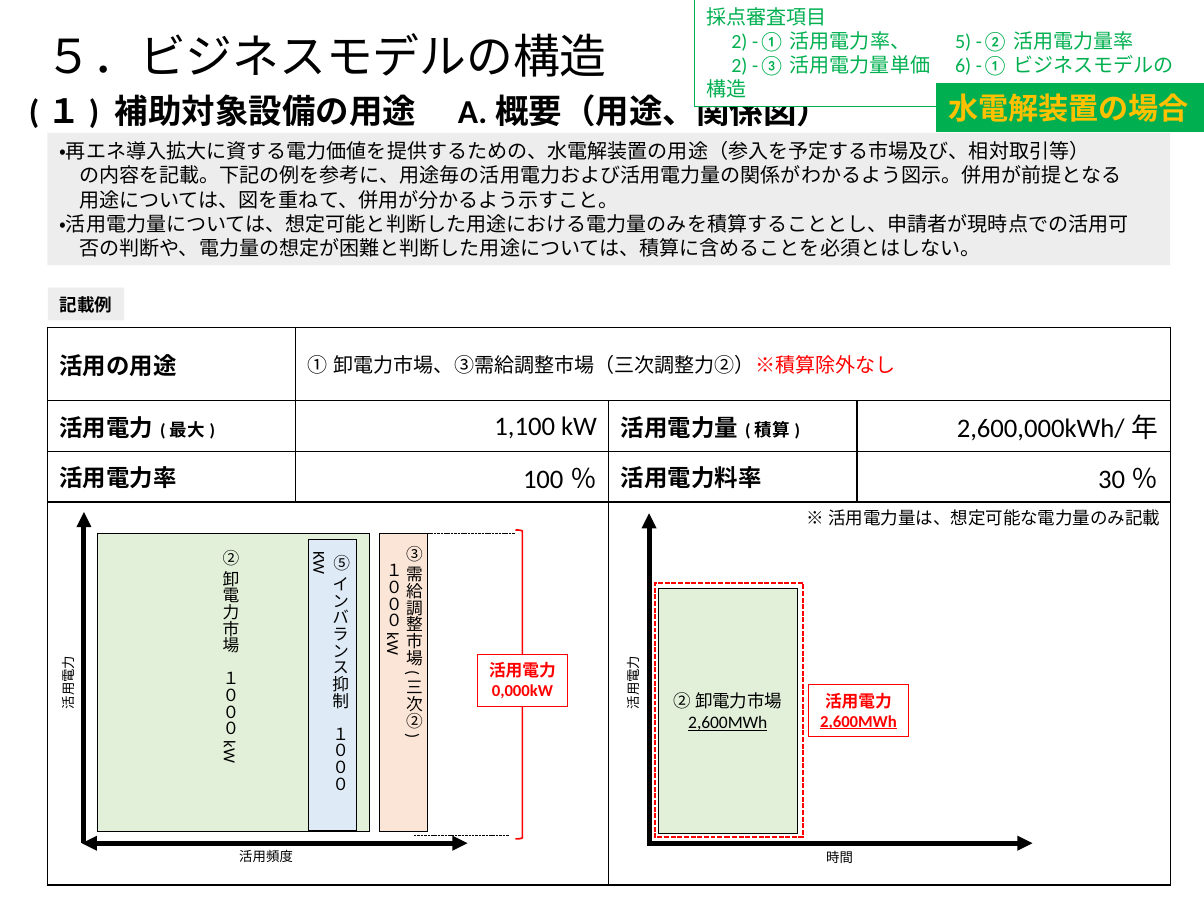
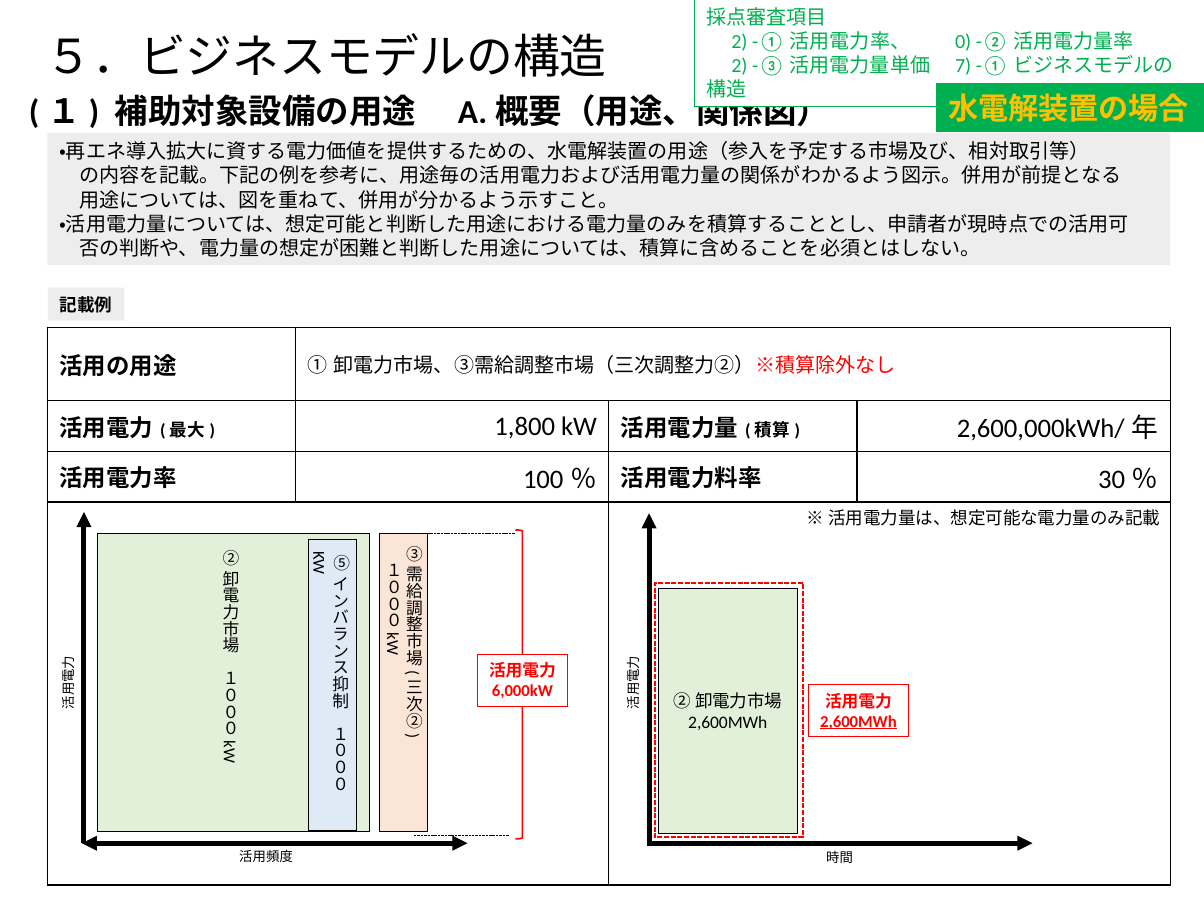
5: 5 -> 0 (963, 42)
6: 6 -> 7 (963, 66)
1,100: 1,100 -> 1,800 (525, 426)
0,000kW: 0,000kW -> 6,000kW (522, 691)
2,600MWh underline: present -> none (728, 723)
